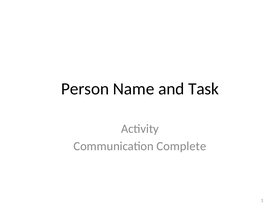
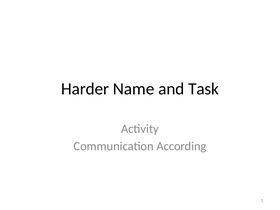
Person: Person -> Harder (85, 89)
Complete: Complete -> According (181, 146)
